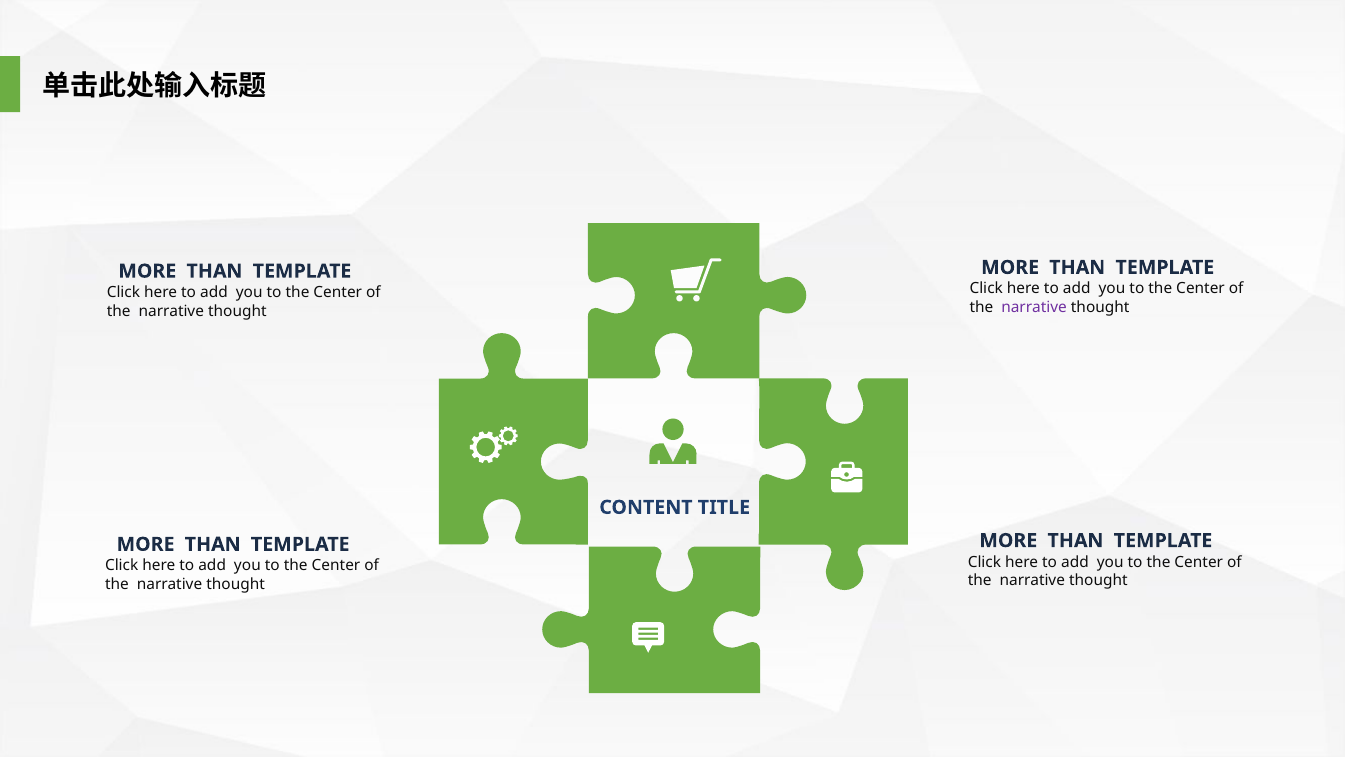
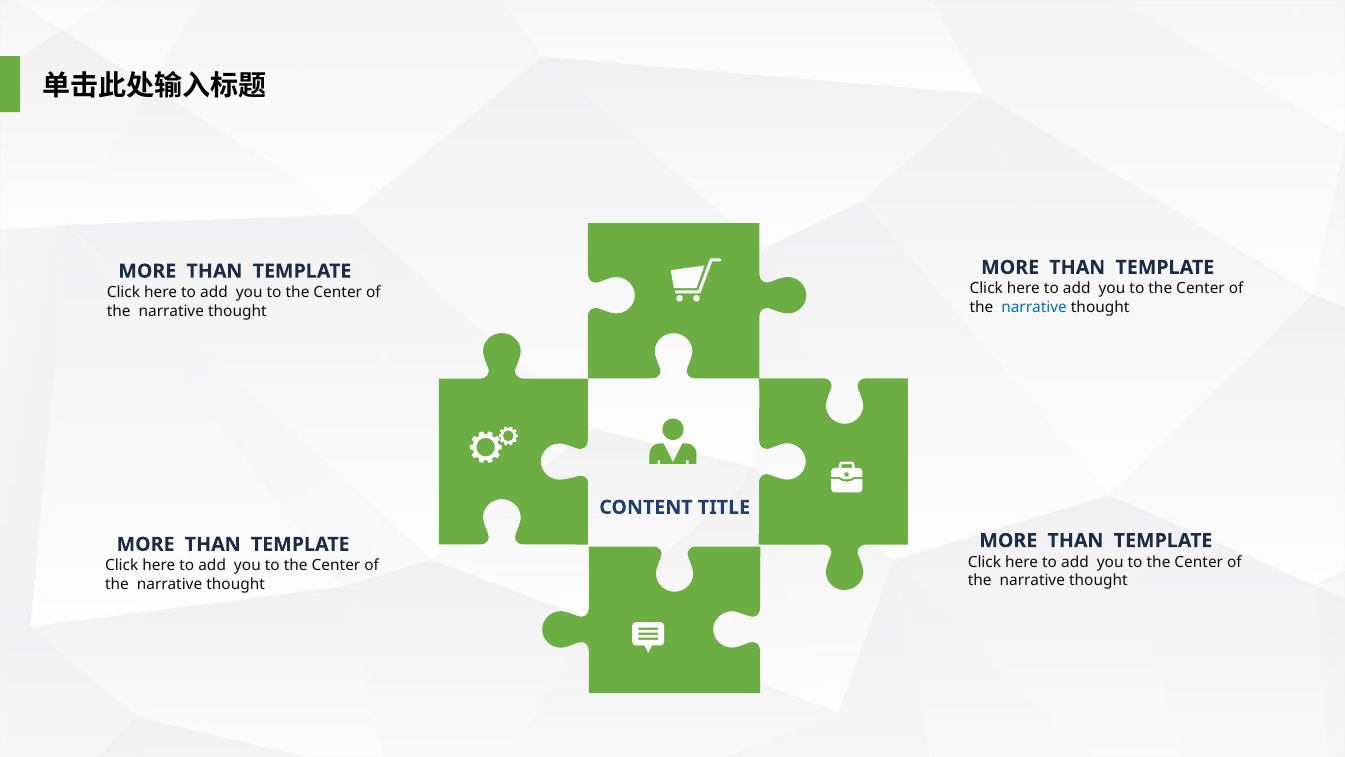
narrative colour: purple -> blue (1034, 307)
